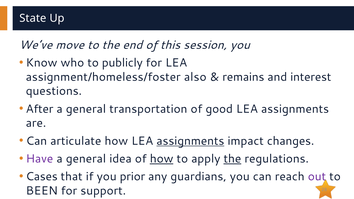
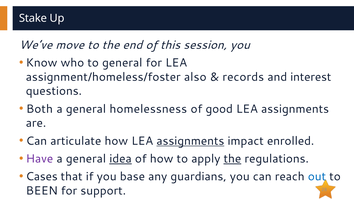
State: State -> Stake (33, 18)
to publicly: publicly -> general (122, 63)
remains: remains -> records (243, 77)
After: After -> Both (39, 109)
transportation: transportation -> homelessness (148, 109)
changes: changes -> enrolled (291, 141)
idea underline: none -> present (120, 159)
how underline: present -> none (162, 159)
prior: prior -> base (132, 177)
out colour: purple -> blue (317, 177)
